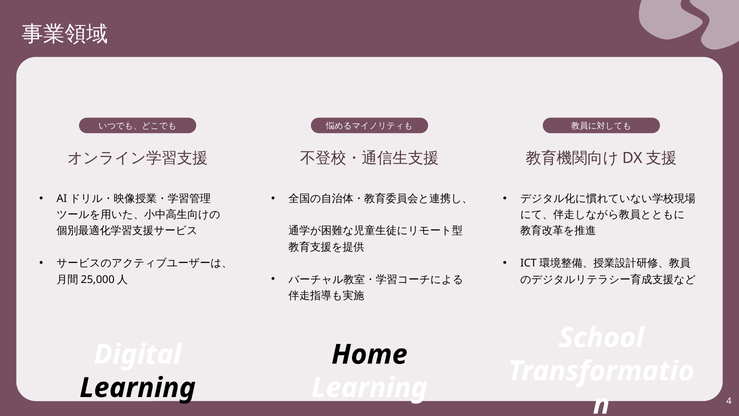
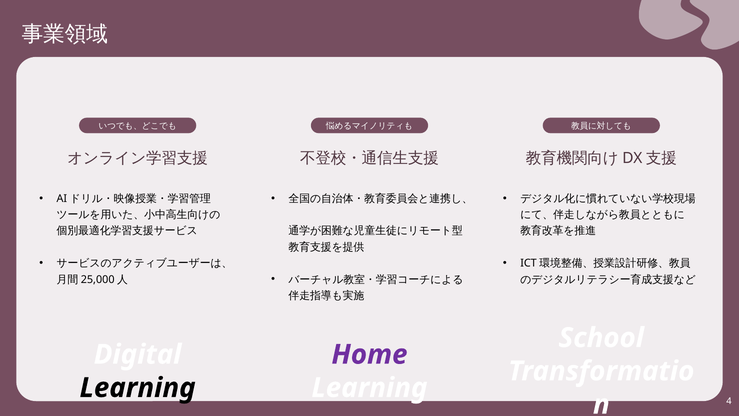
Home colour: black -> purple (369, 354)
